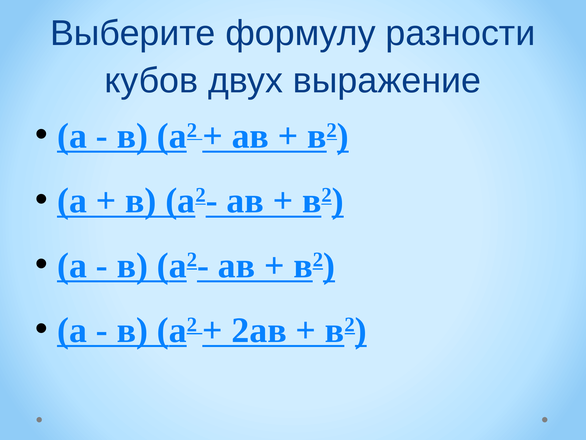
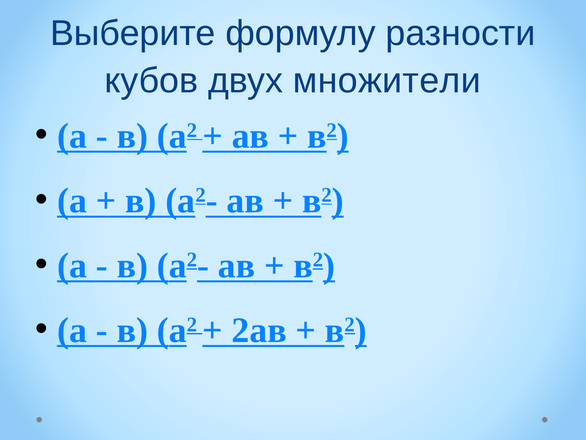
выражение: выражение -> множители (387, 81)
